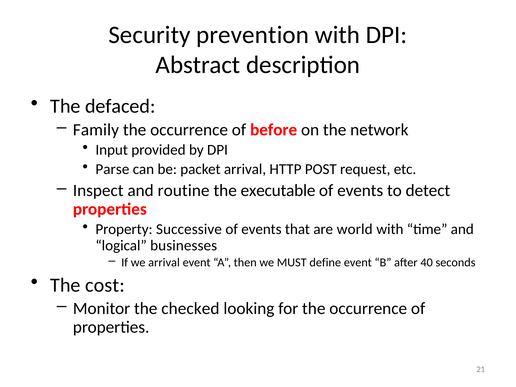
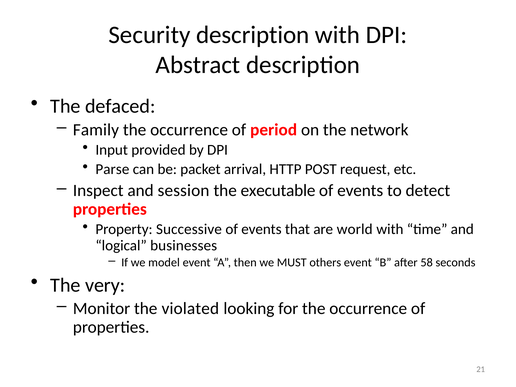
Security prevention: prevention -> description (253, 35)
before: before -> period (274, 130)
routine: routine -> session (184, 191)
we arrival: arrival -> model (164, 262)
define: define -> others (325, 262)
40: 40 -> 58 (427, 262)
cost: cost -> very (105, 285)
checked: checked -> violated (190, 308)
